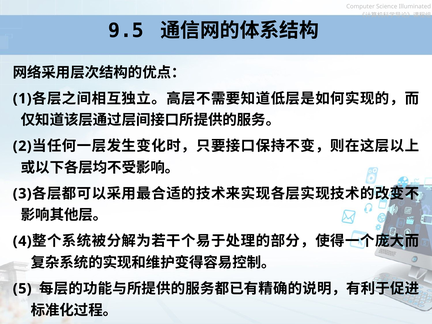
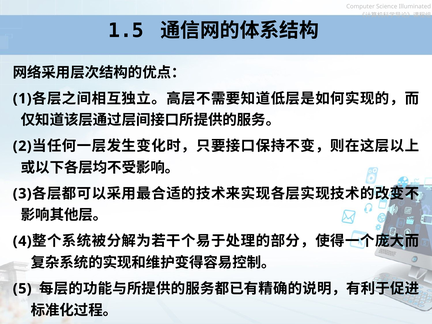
9.5: 9.5 -> 1.5 (126, 30)
